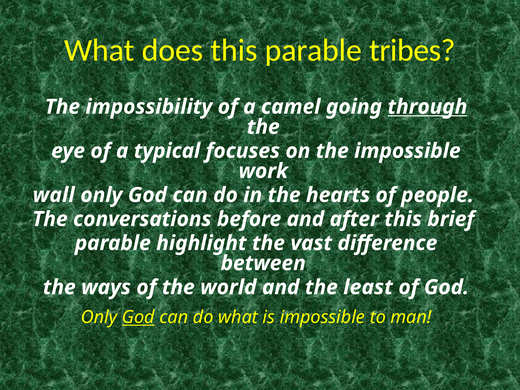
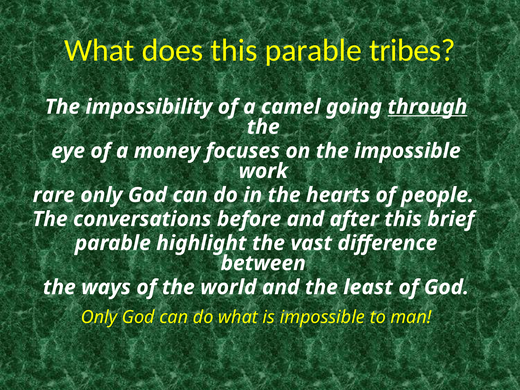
typical: typical -> money (167, 151)
wall: wall -> rare (54, 195)
God underline: present -> none (138, 317)
